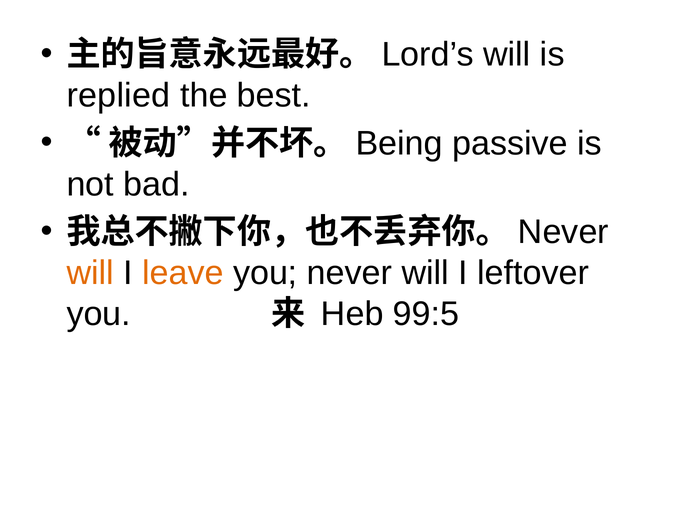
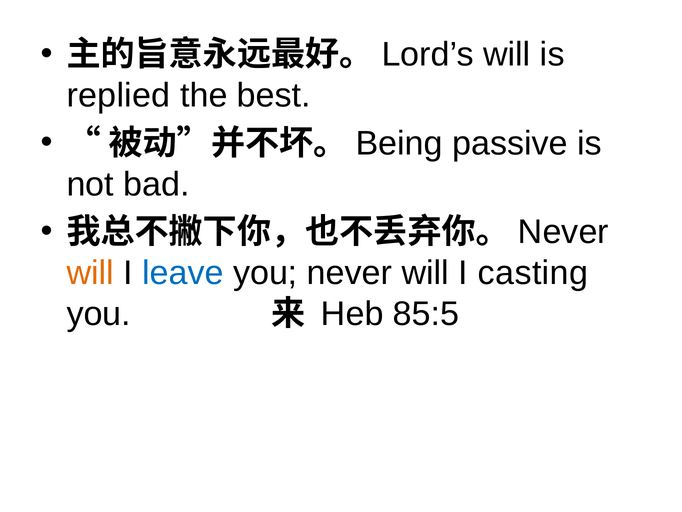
leave colour: orange -> blue (183, 273)
leftover: leftover -> casting (533, 273)
99:5: 99:5 -> 85:5 (426, 314)
